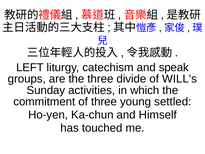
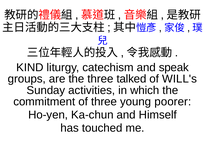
LEFT: LEFT -> KIND (30, 67)
divide: divide -> talked (131, 79)
settled: settled -> poorer (173, 102)
